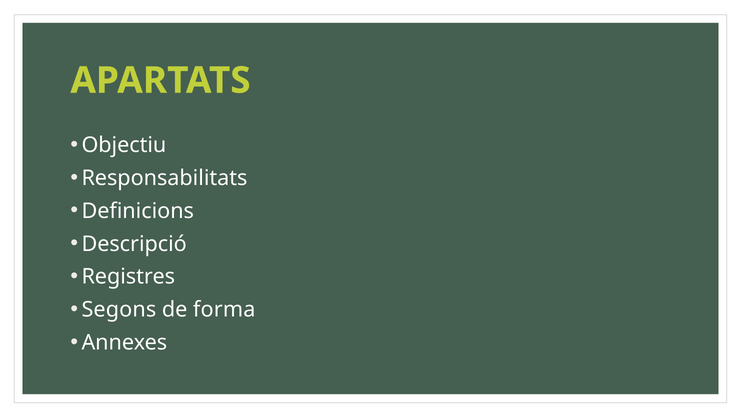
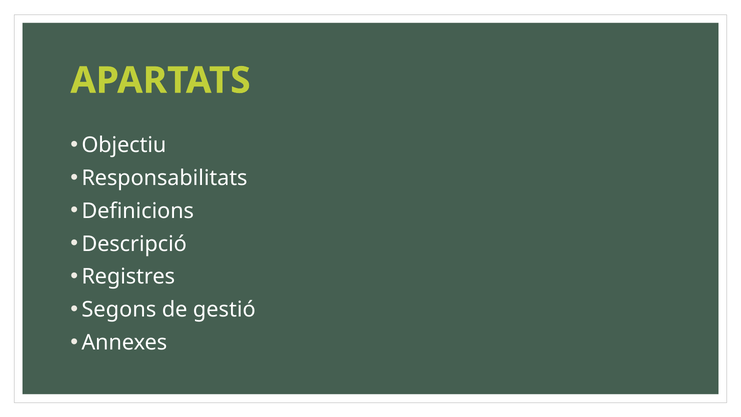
forma: forma -> gestió (224, 310)
